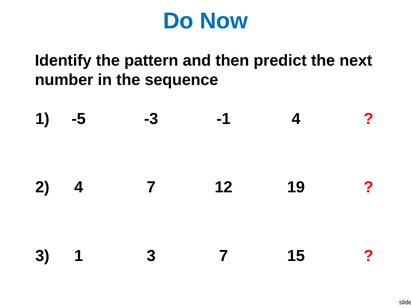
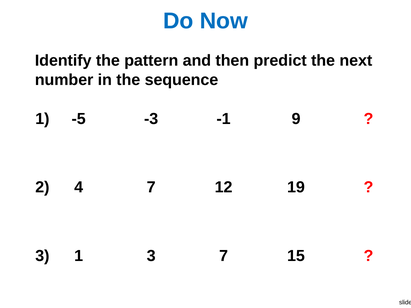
-1 4: 4 -> 9 (296, 119)
